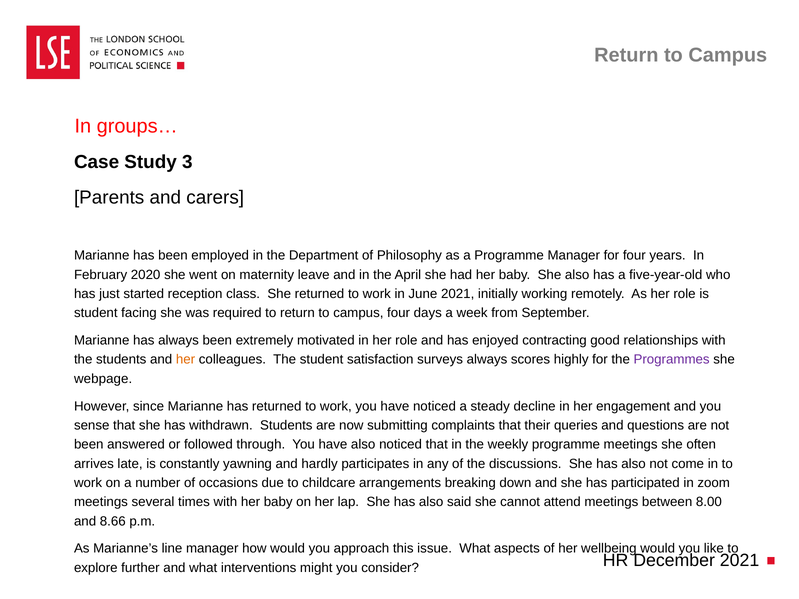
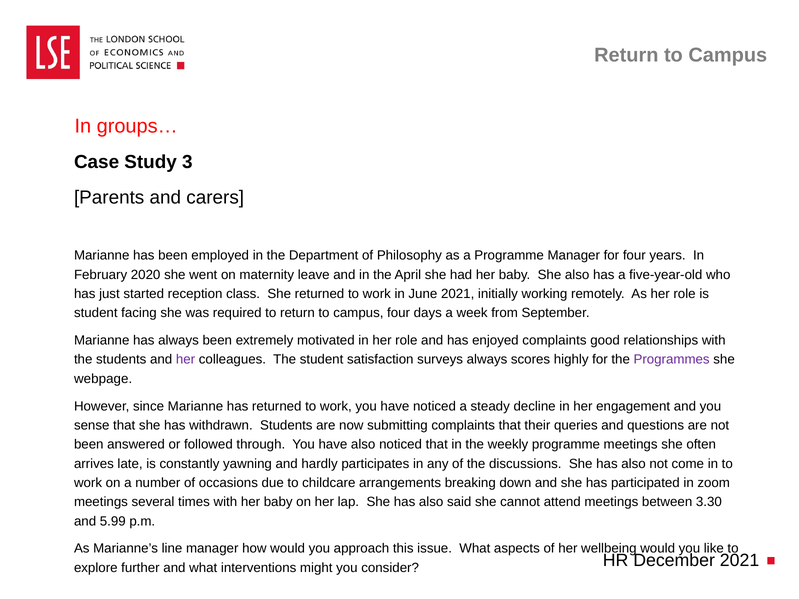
enjoyed contracting: contracting -> complaints (554, 341)
her colour: orange -> purple (186, 360)
8.00: 8.00 -> 3.30 (709, 502)
8.66: 8.66 -> 5.99 (113, 521)
